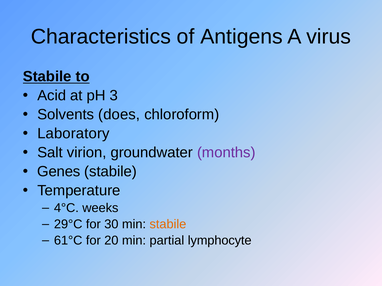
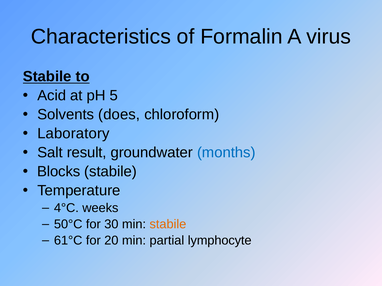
Antigens: Antigens -> Formalin (241, 37)
3: 3 -> 5 (114, 96)
virion: virion -> result (87, 153)
months colour: purple -> blue (226, 153)
Genes: Genes -> Blocks (59, 172)
29°C: 29°C -> 50°C (68, 225)
